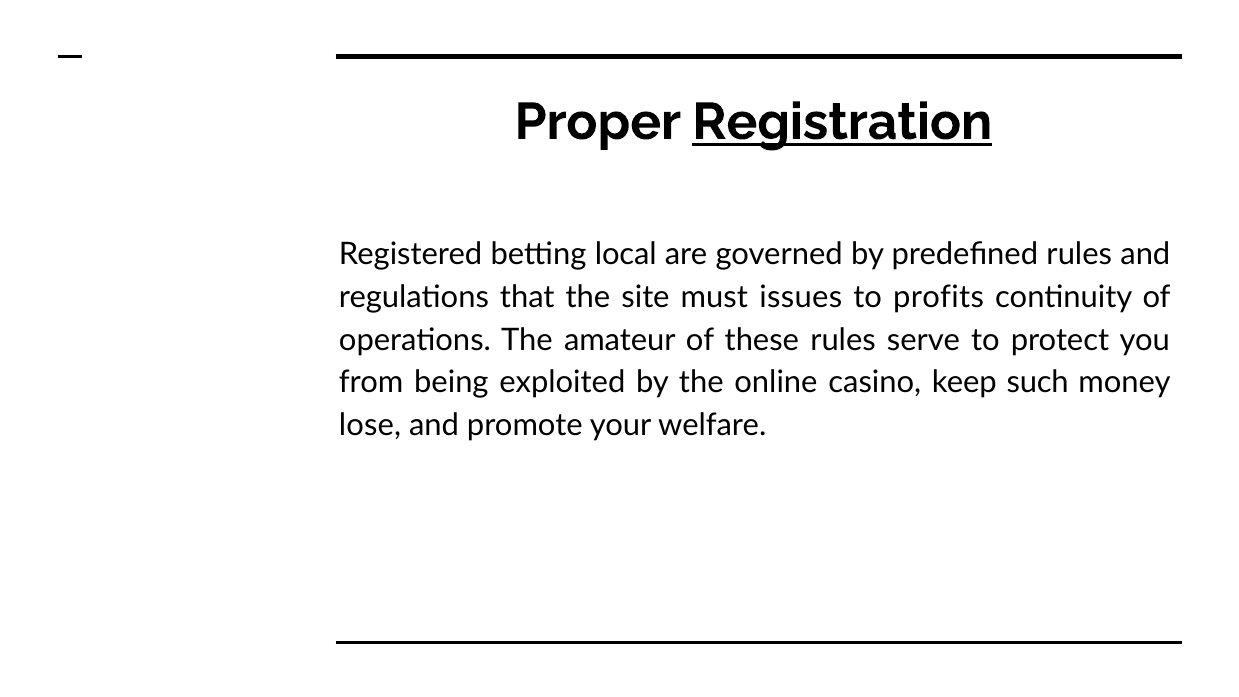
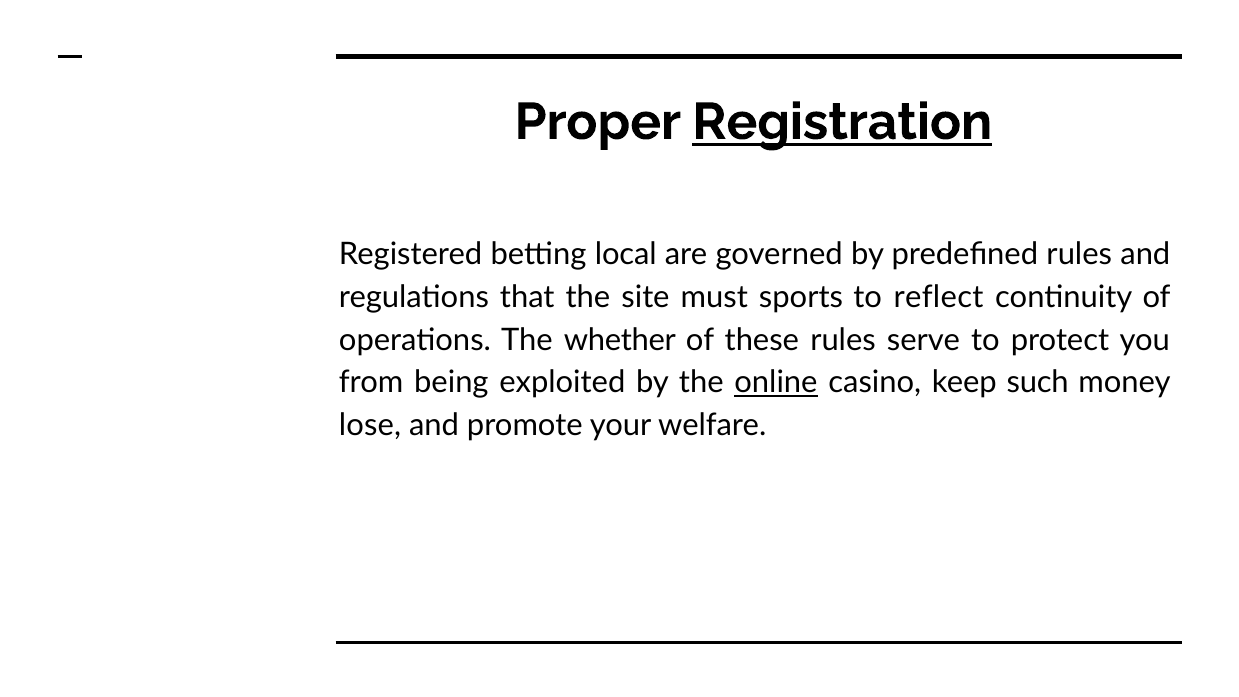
issues: issues -> sports (801, 297)
profits: profits -> reflect (939, 297)
amateur: amateur -> whether (620, 340)
online underline: none -> present (776, 383)
